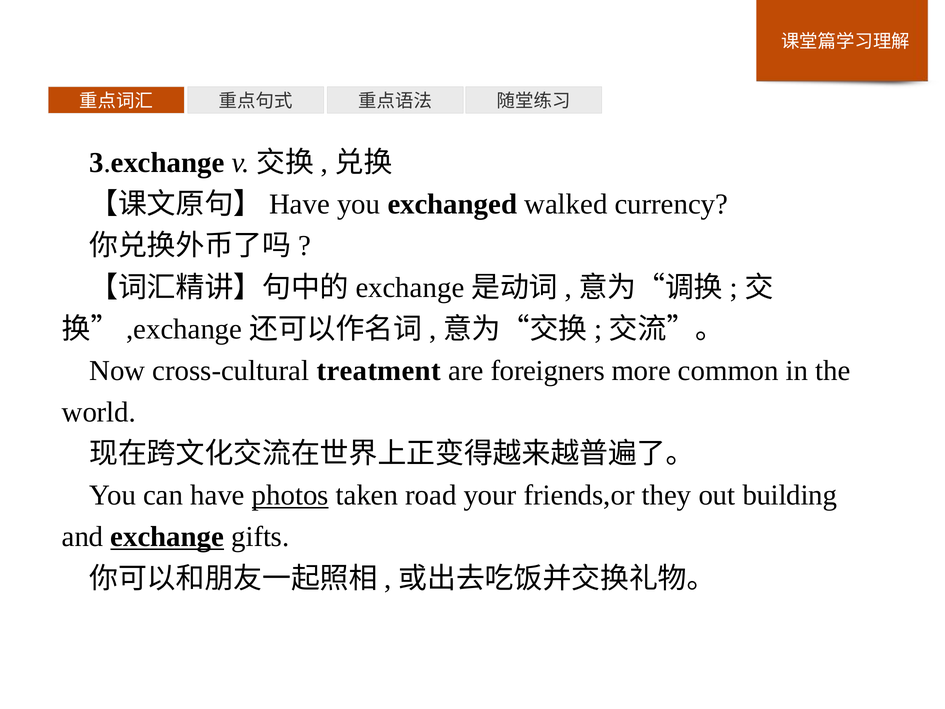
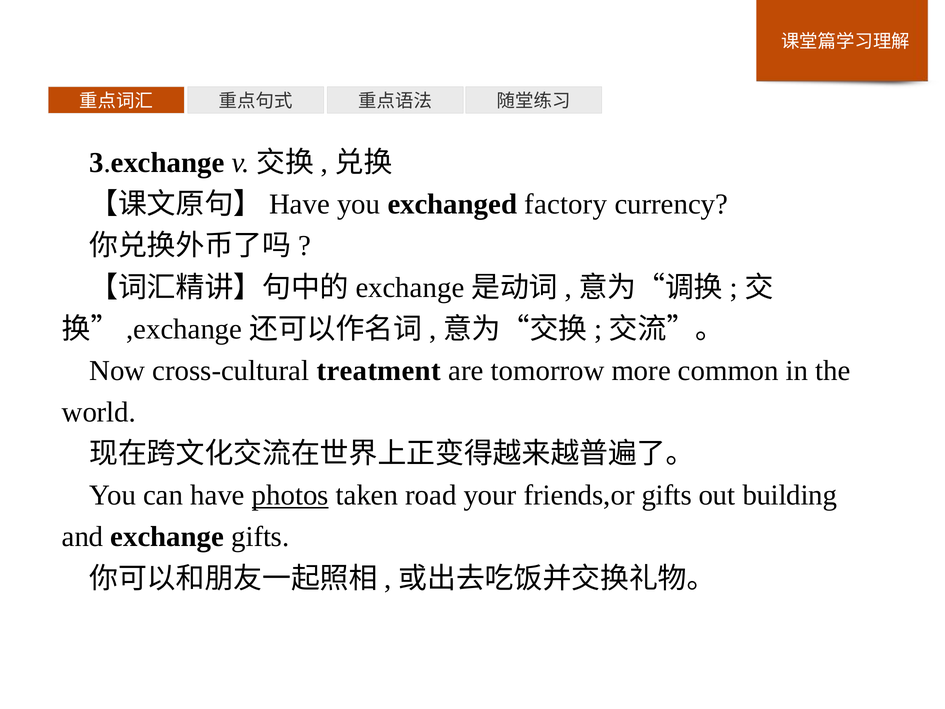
walked: walked -> factory (566, 204)
foreigners: foreigners -> tomorrow (548, 371)
friends,or they: they -> gifts (667, 495)
exchange underline: present -> none (167, 537)
